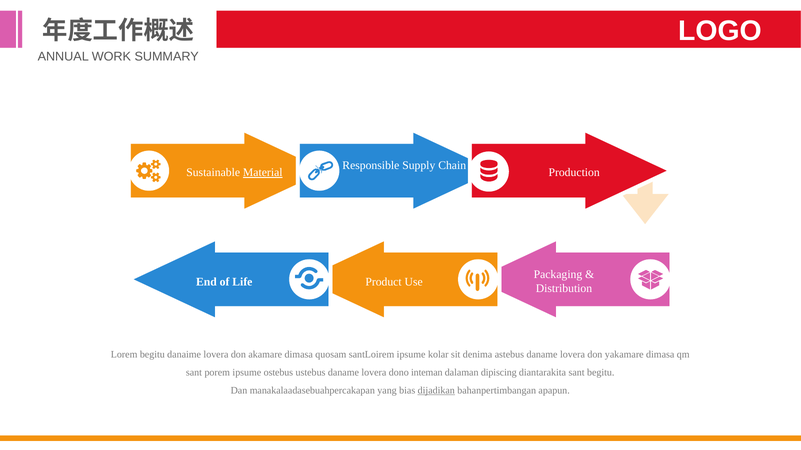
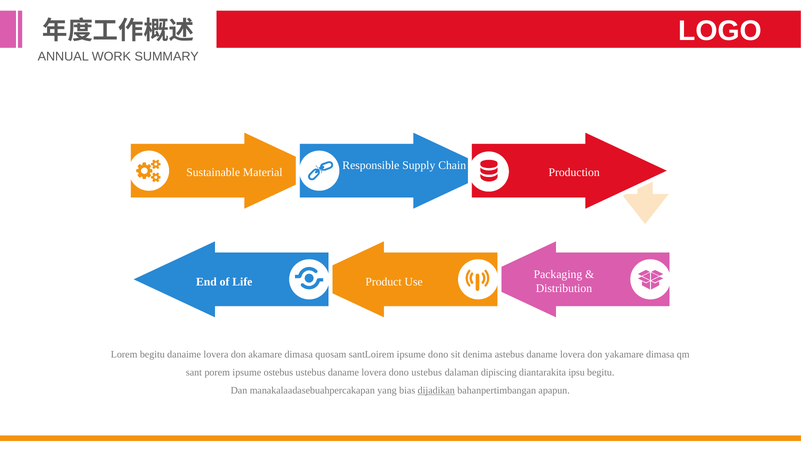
Material underline: present -> none (263, 173)
ipsume kolar: kolar -> dono (438, 355)
dono inteman: inteman -> ustebus (427, 373)
diantarakita sant: sant -> ipsu (577, 373)
